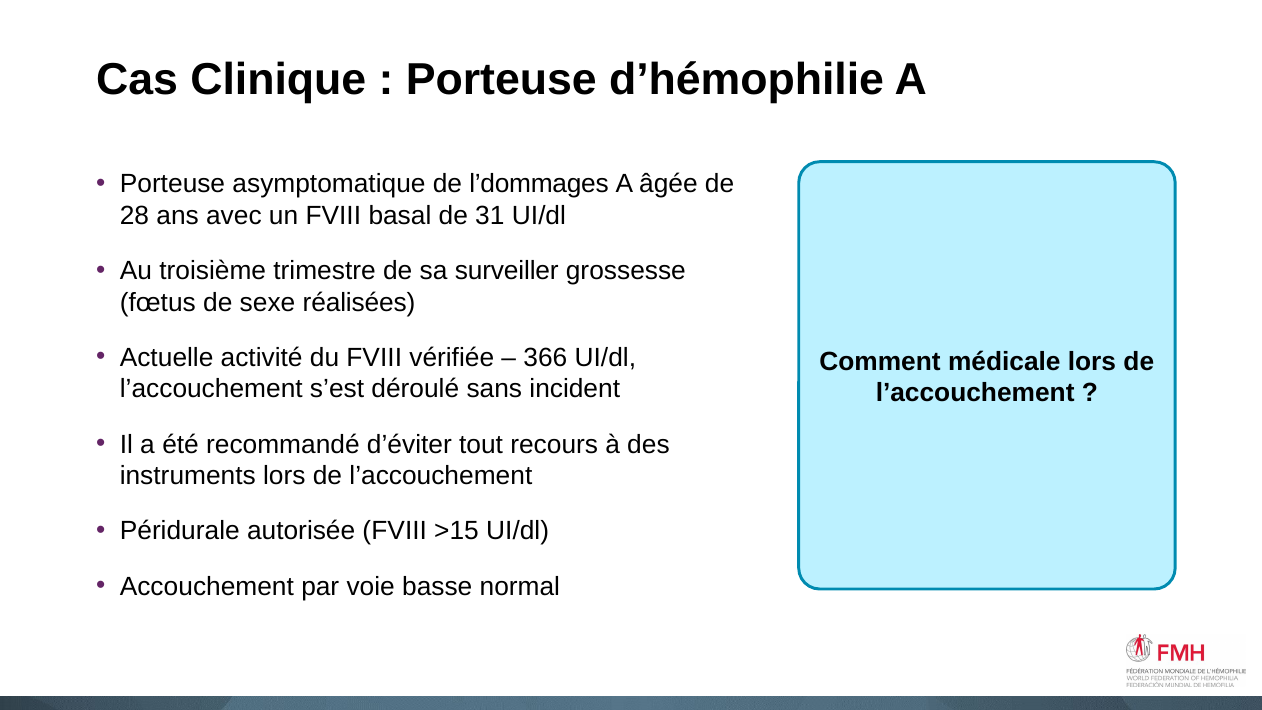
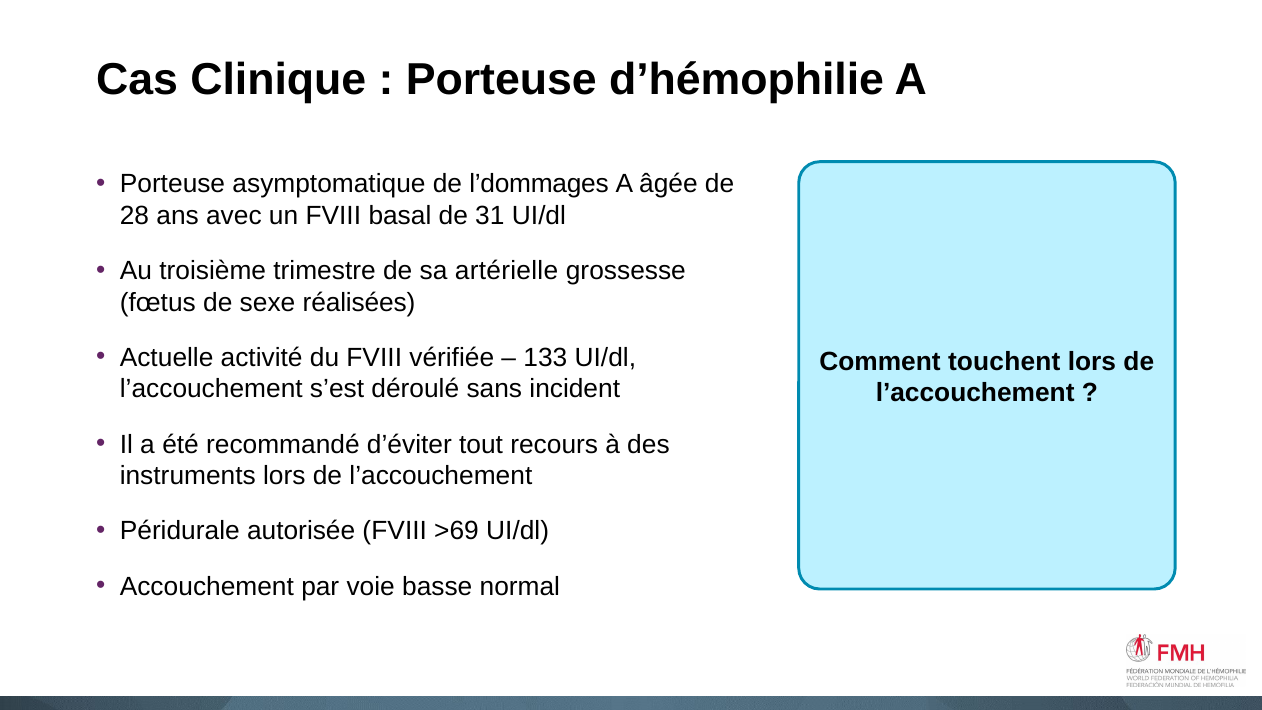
surveiller: surveiller -> artérielle (507, 271)
366: 366 -> 133 (545, 358)
médicale: médicale -> touchent (1004, 361)
>15: >15 -> >69 (457, 531)
